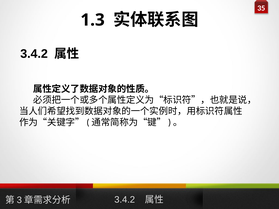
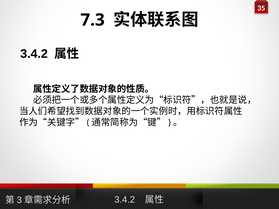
1.3: 1.3 -> 7.3 (93, 20)
